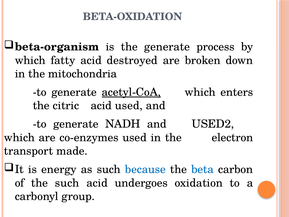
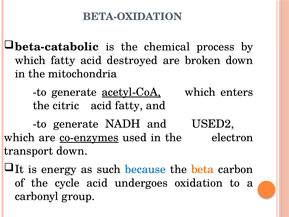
beta-organism: beta-organism -> beta-catabolic (57, 47)
the generate: generate -> chemical (167, 47)
acid used: used -> fatty (129, 106)
co-enzymes underline: none -> present (89, 137)
transport made: made -> down (72, 151)
beta colour: blue -> orange (203, 169)
the such: such -> cycle (67, 183)
